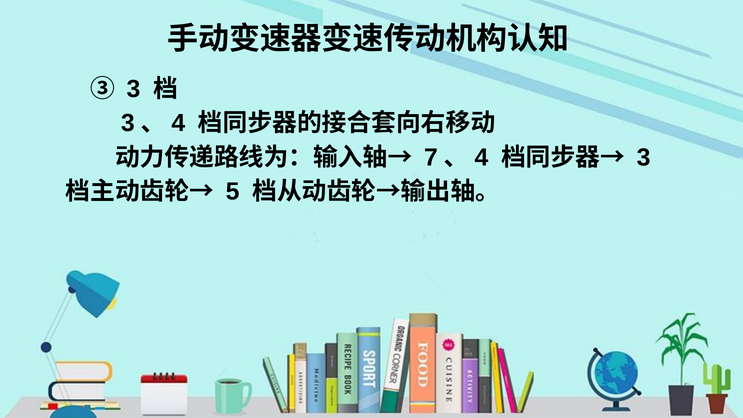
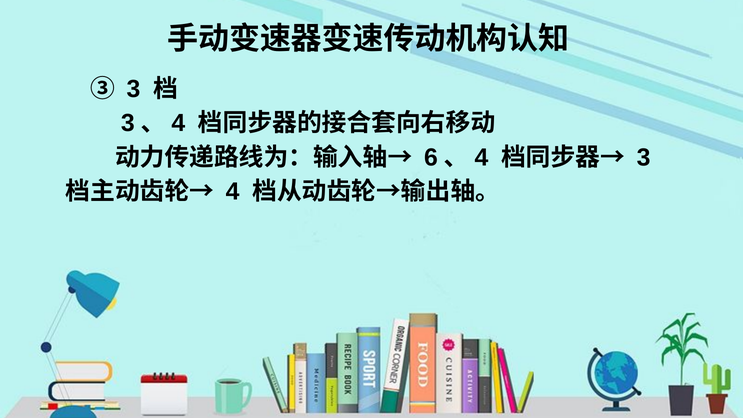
7: 7 -> 6 (431, 157)
5: 5 -> 4 (233, 192)
